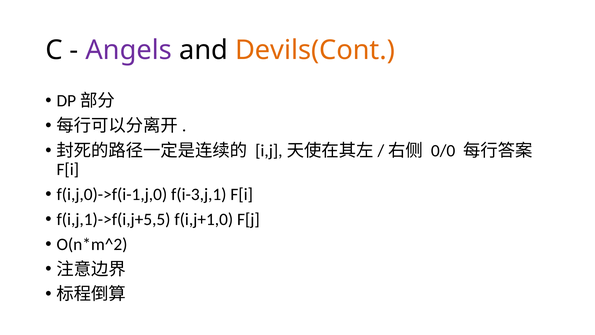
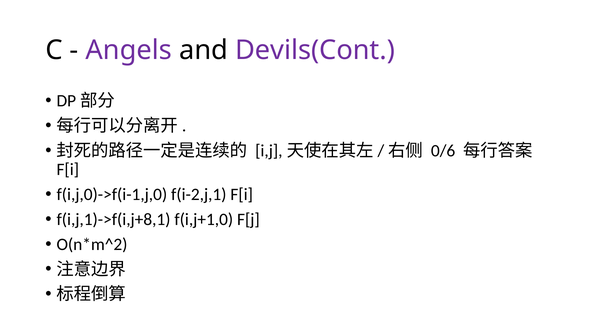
Devils(Cont colour: orange -> purple (315, 50)
0/0: 0/0 -> 0/6 (443, 150)
f(i-3,j,1: f(i-3,j,1 -> f(i-2,j,1 (199, 194)
f(i,j,1)->f(i,j+5,5: f(i,j,1)->f(i,j+5,5 -> f(i,j,1)->f(i,j+8,1 (113, 219)
